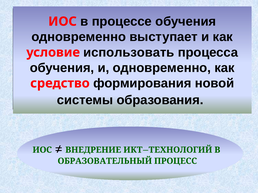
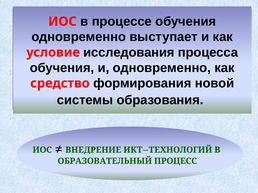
использовать: использовать -> исследования (129, 52)
